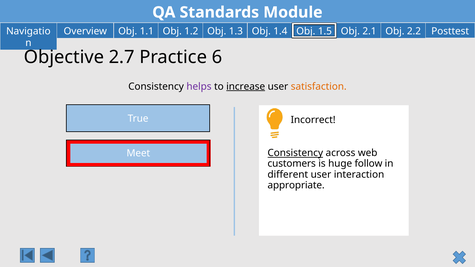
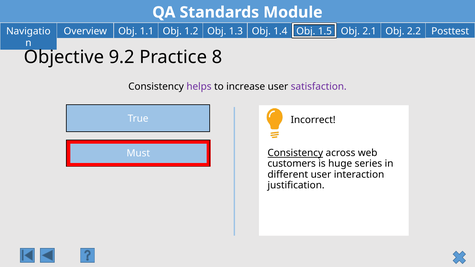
2.7: 2.7 -> 9.2 (122, 57)
6: 6 -> 8 (217, 57)
increase underline: present -> none (246, 87)
satisfaction colour: orange -> purple (319, 87)
Meet: Meet -> Must (138, 153)
follow: follow -> series (368, 164)
appropriate: appropriate -> justification (296, 185)
